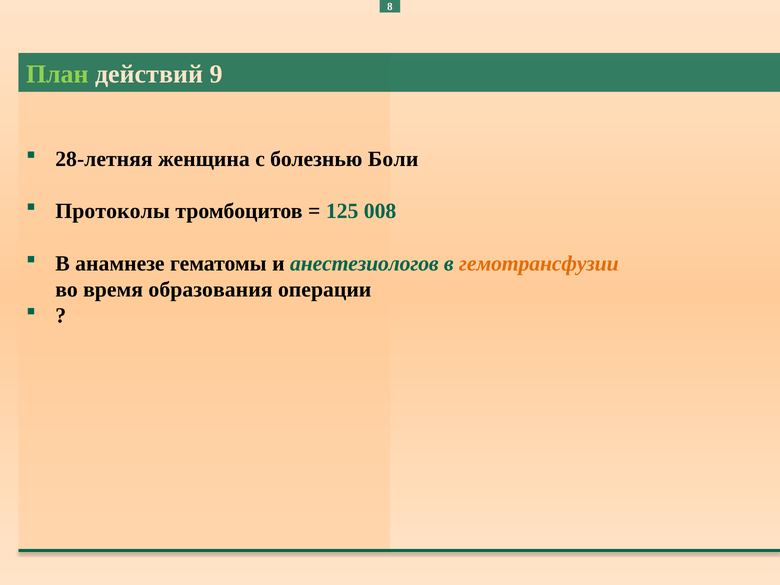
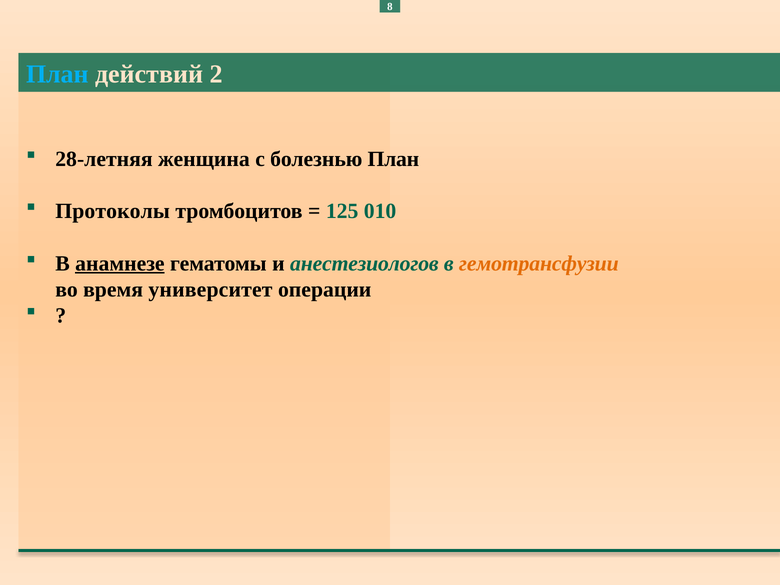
План colour: light green -> light blue (57, 74)
9: 9 -> 2 (216, 74)
болезнью Боли: Боли -> План (393, 159)
008: 008 -> 010 (380, 211)
анамнезе underline: none -> present (120, 263)
образования: образования -> университет (210, 289)
